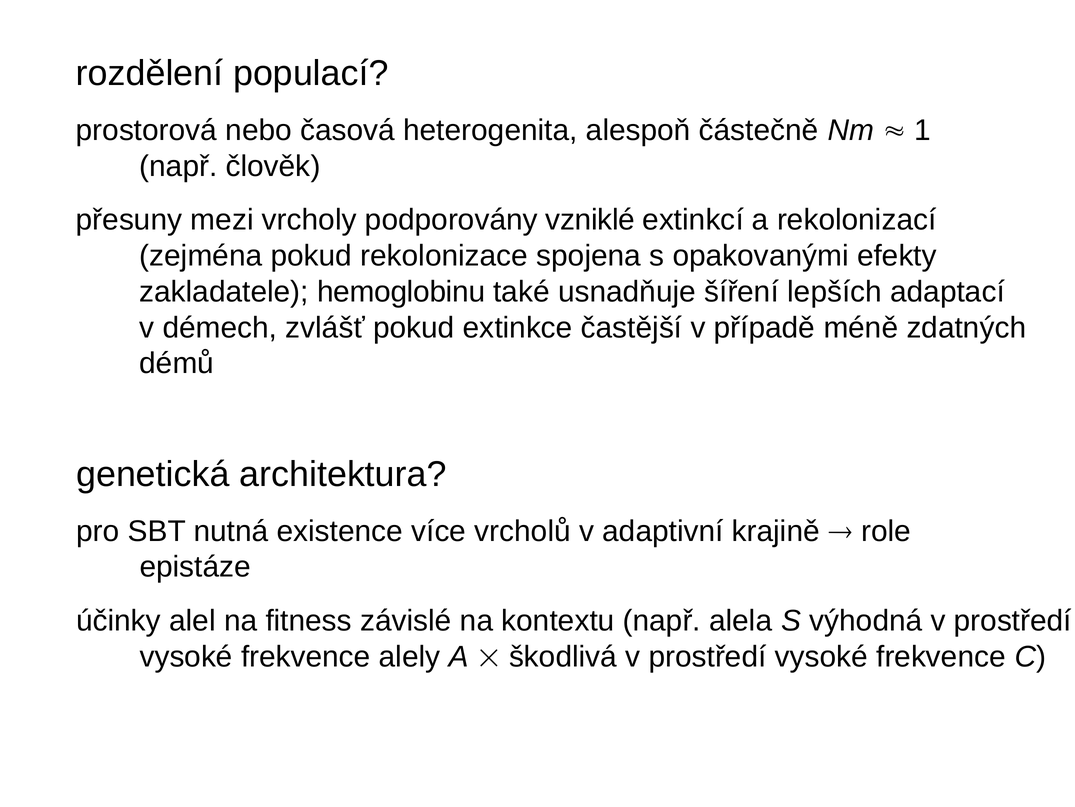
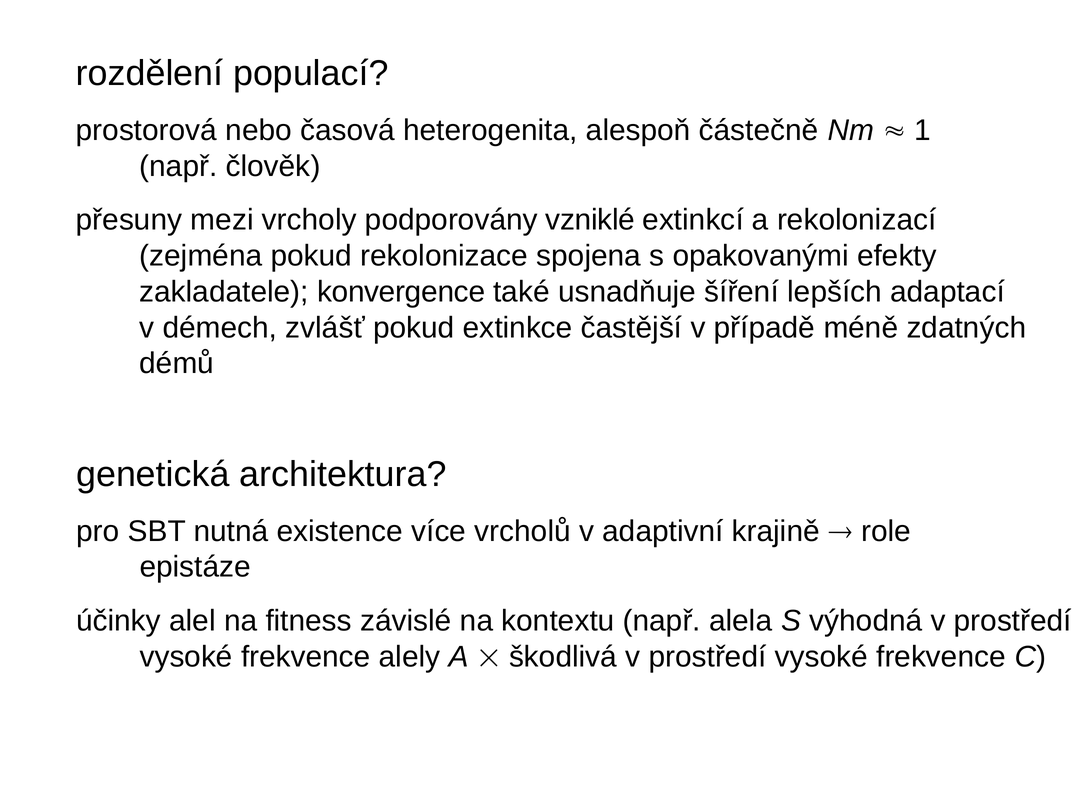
hemoglobinu: hemoglobinu -> konvergence (401, 292)
